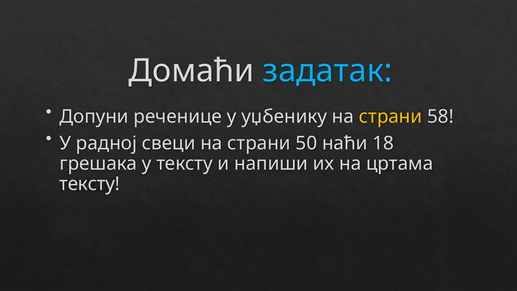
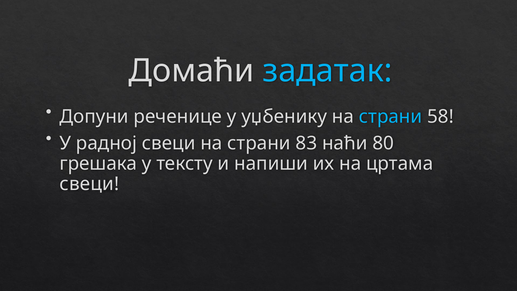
страни colour: yellow -> light blue (391, 116)
50: 50 -> 83 (306, 143)
18: 18 -> 80 (383, 143)
тексту: тексту -> свеци (89, 184)
